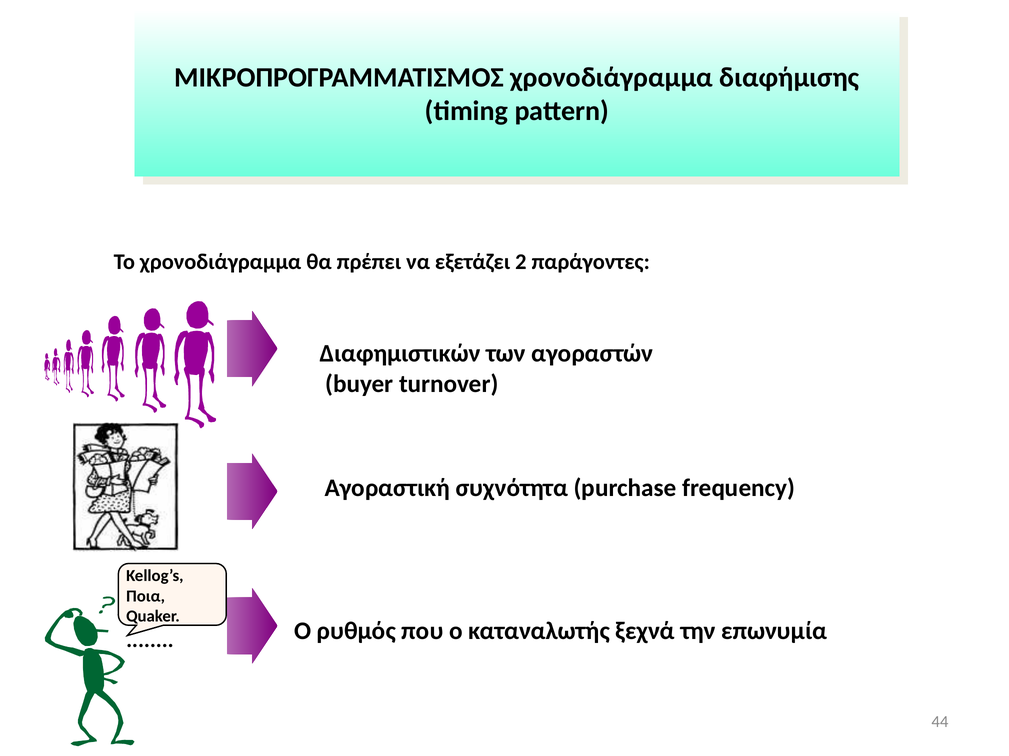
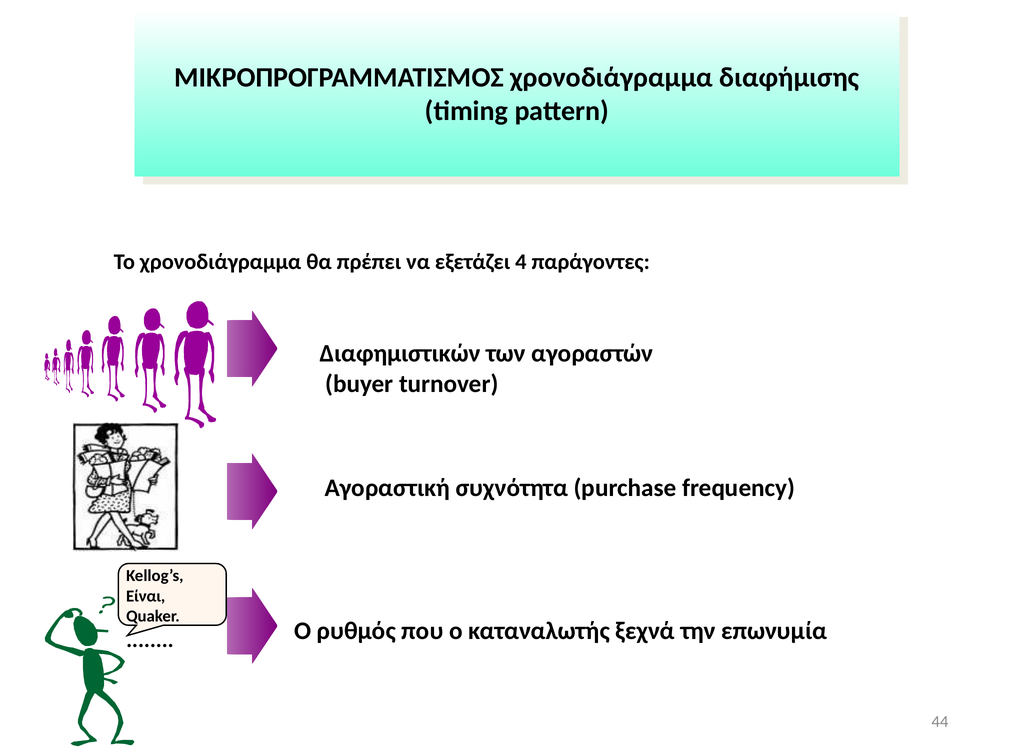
2: 2 -> 4 (521, 262)
Ποια: Ποια -> Είναι (146, 597)
